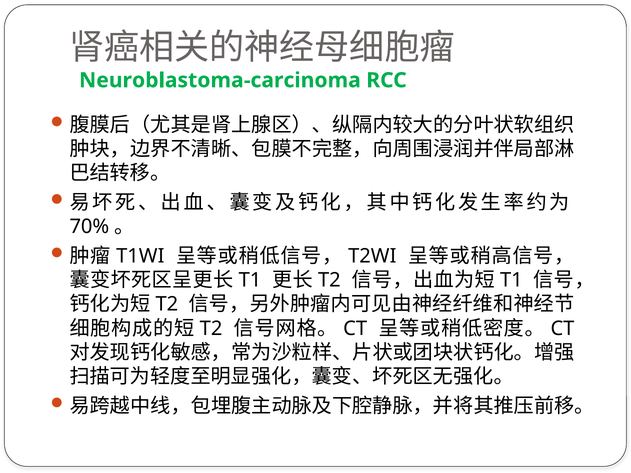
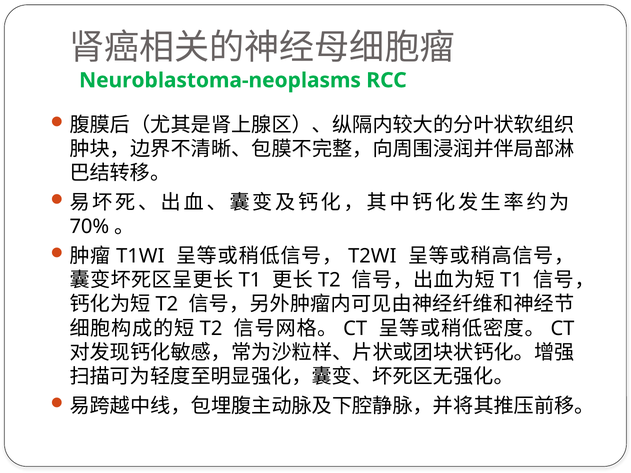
Neuroblastoma-carcinoma: Neuroblastoma-carcinoma -> Neuroblastoma-neoplasms (220, 80)
